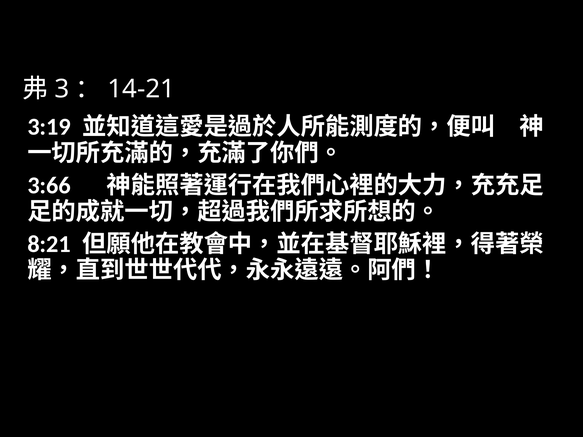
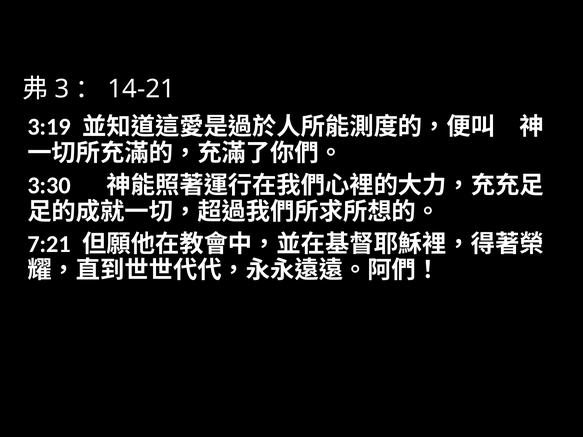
3:66: 3:66 -> 3:30 (49, 186)
8:21: 8:21 -> 7:21 (49, 244)
